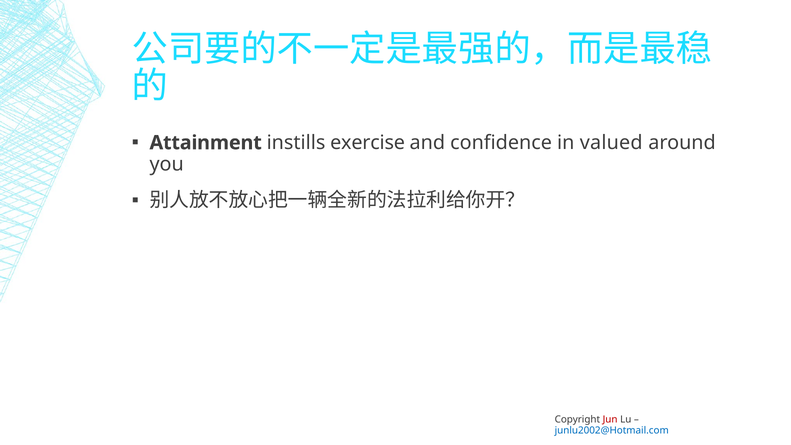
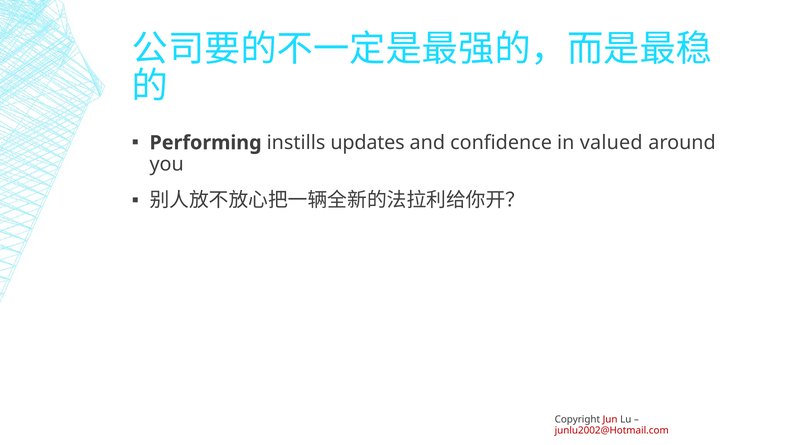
Attainment: Attainment -> Performing (206, 143)
exercise: exercise -> updates (368, 143)
junlu2002@Hotmail.com colour: blue -> red (612, 430)
